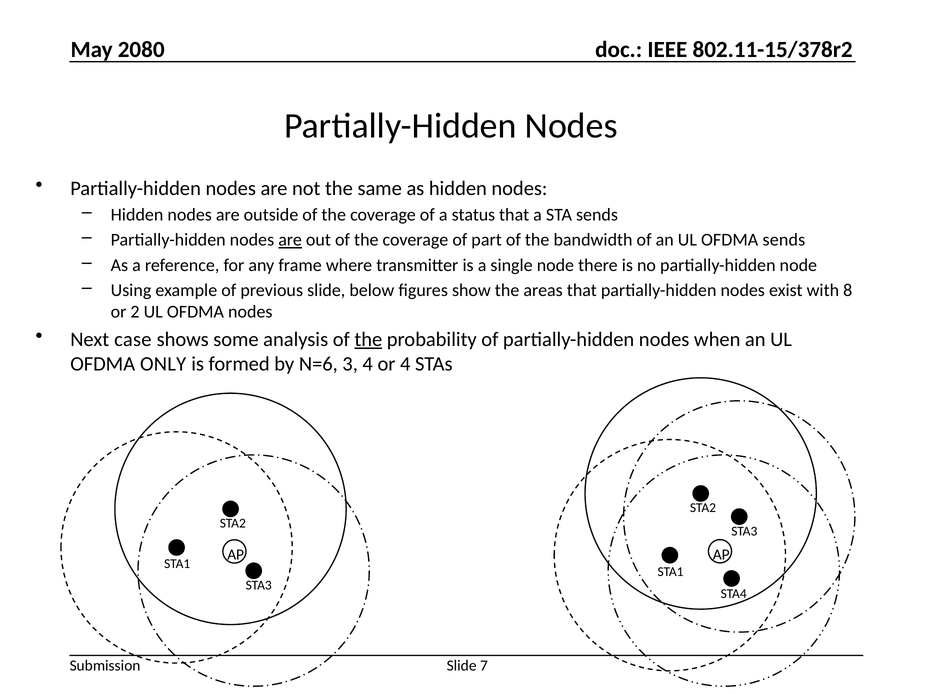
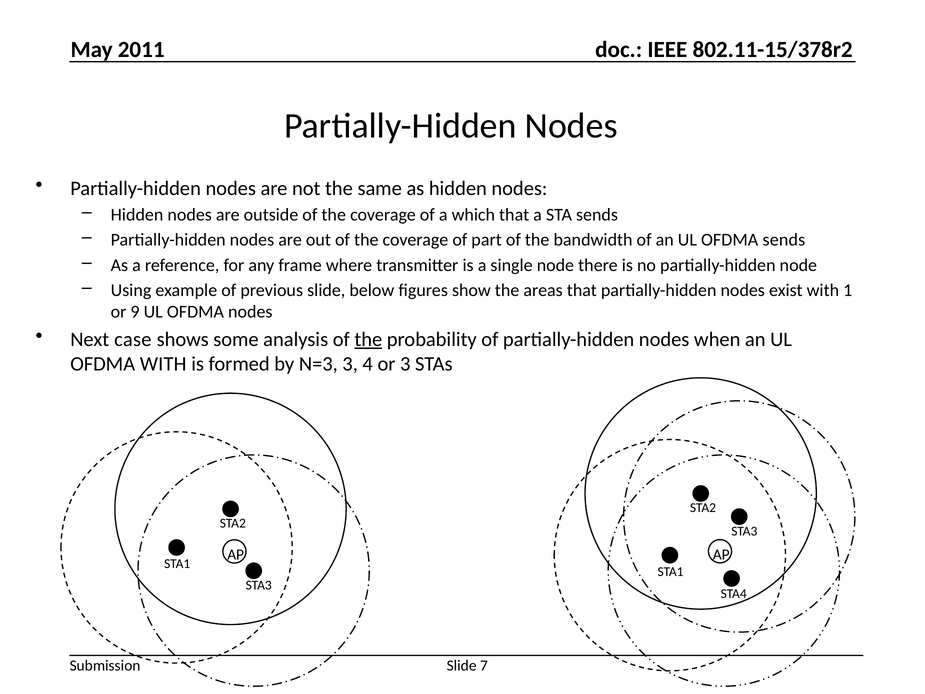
2080: 2080 -> 2011 (141, 49)
status: status -> which (473, 215)
are underline: present -> none (290, 240)
8: 8 -> 1 (848, 290)
2: 2 -> 9 (135, 312)
OFDMA ONLY: ONLY -> WITH (163, 364)
N=6: N=6 -> N=3 (318, 364)
or 4: 4 -> 3 (405, 364)
